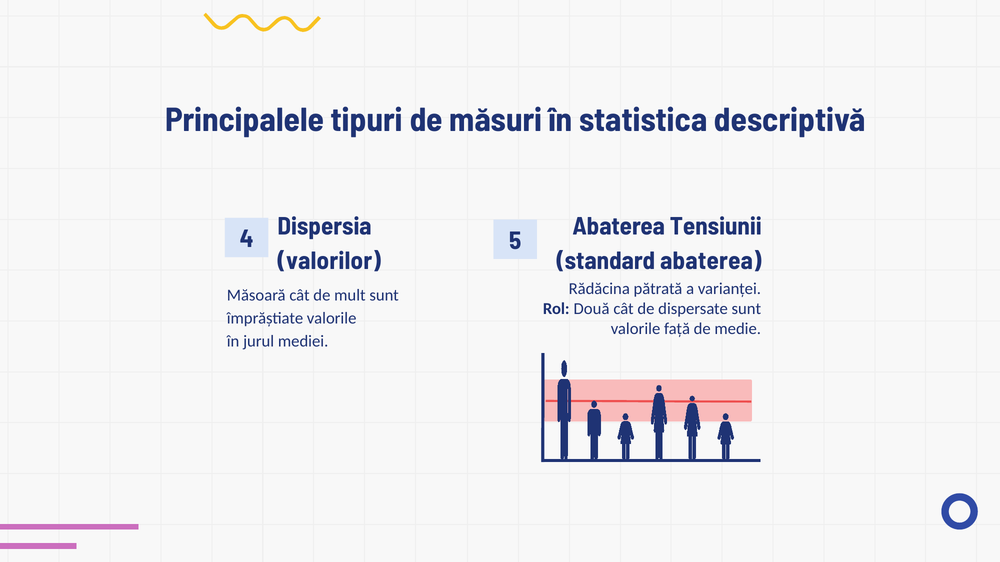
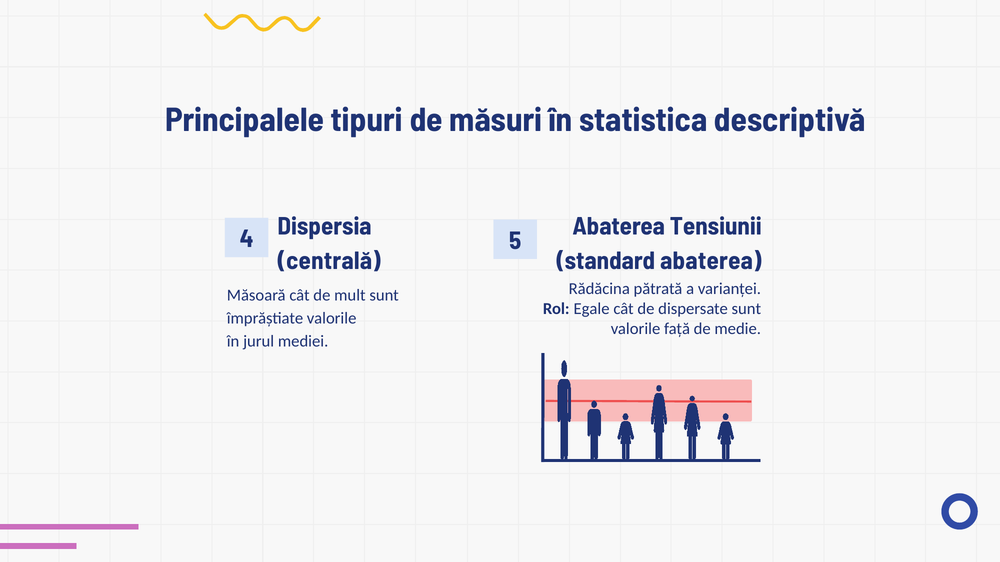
valorilor: valorilor -> centrală (329, 261)
Două: Două -> Egale (592, 309)
